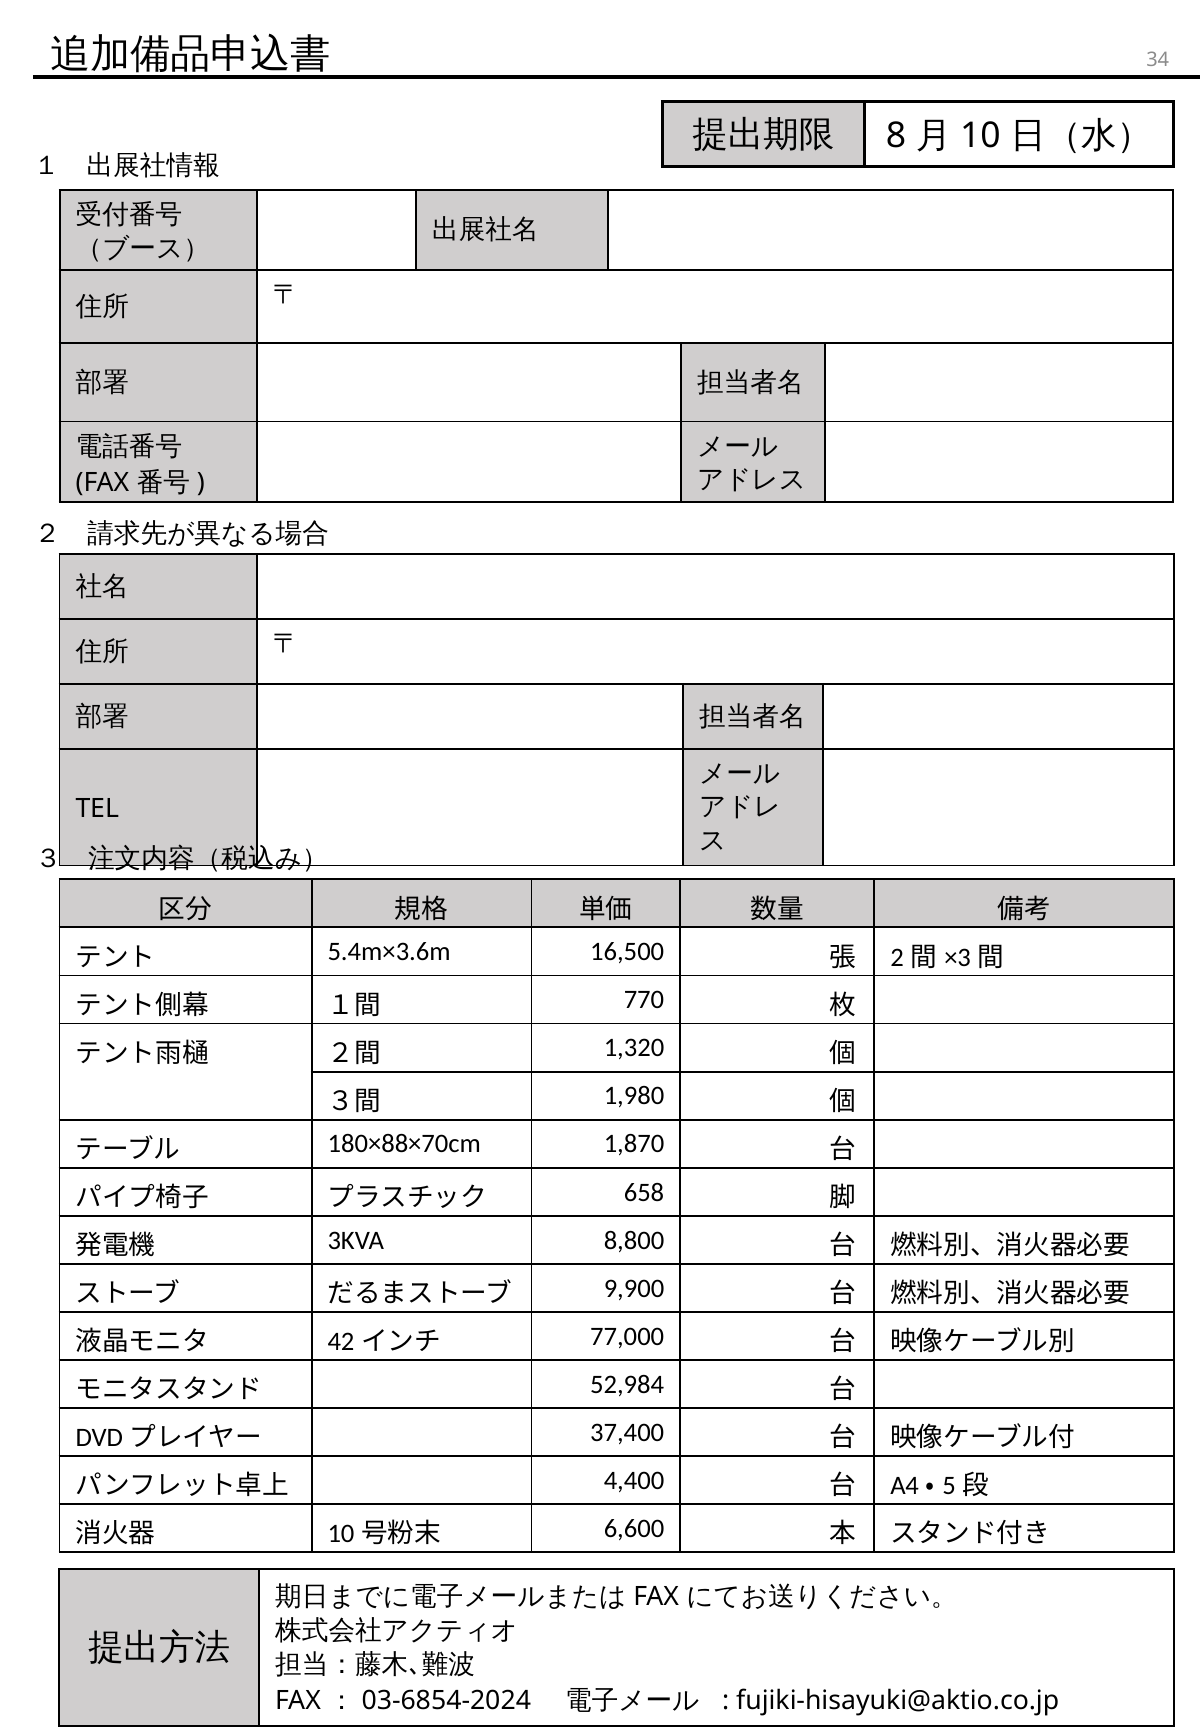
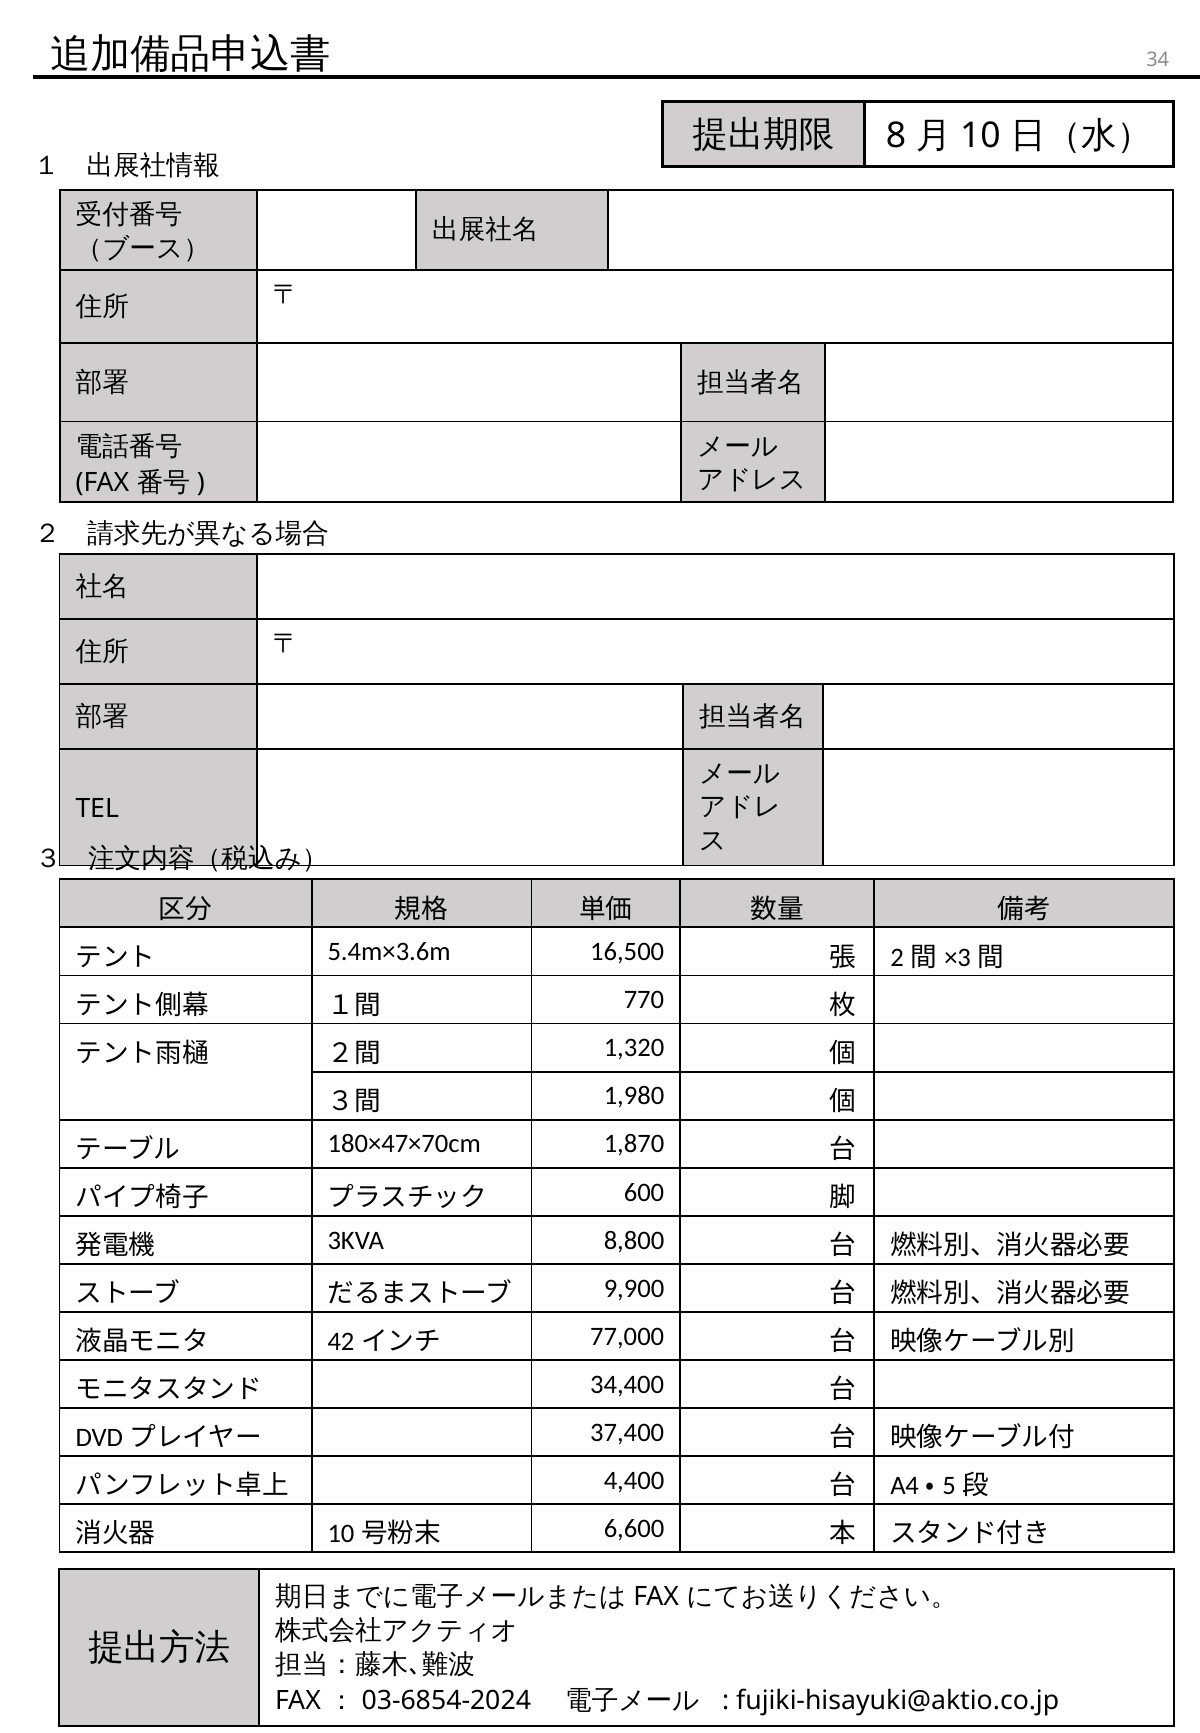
180×88×70cm: 180×88×70cm -> 180×47×70cm (404, 1144)
658: 658 -> 600 (644, 1192)
52,984: 52,984 -> 34,400 (627, 1385)
